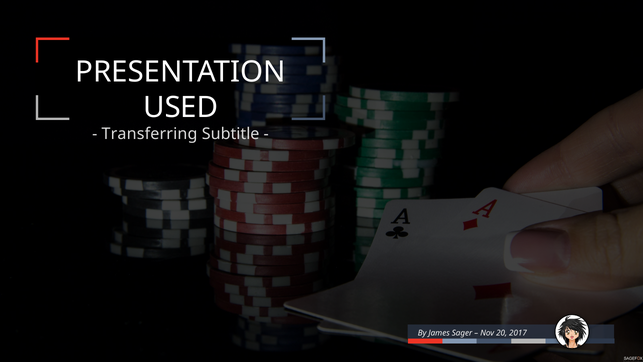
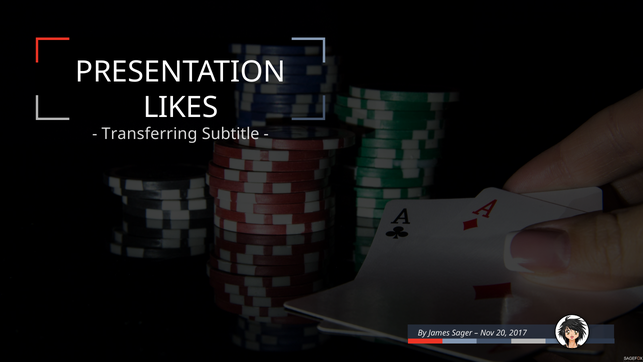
USED: USED -> LIKES (181, 107)
